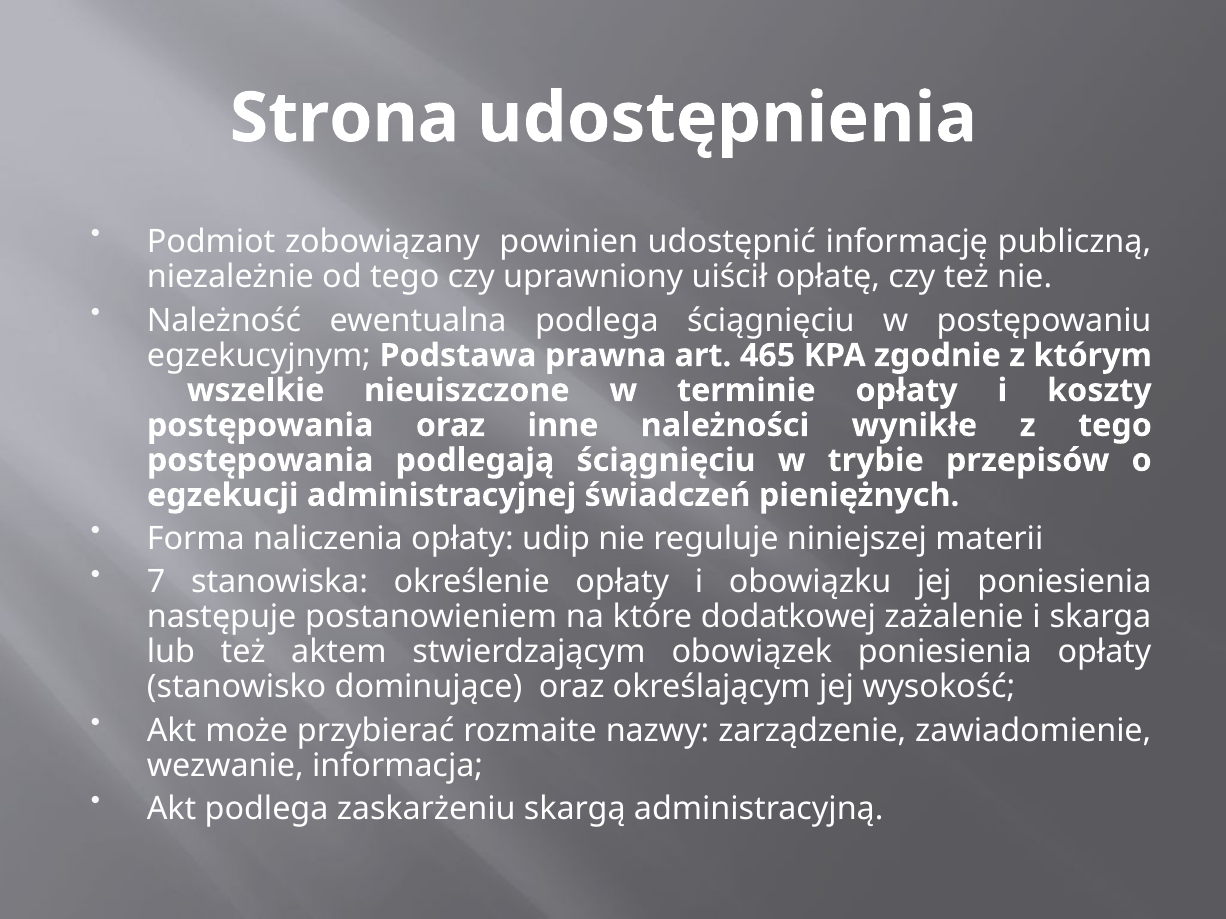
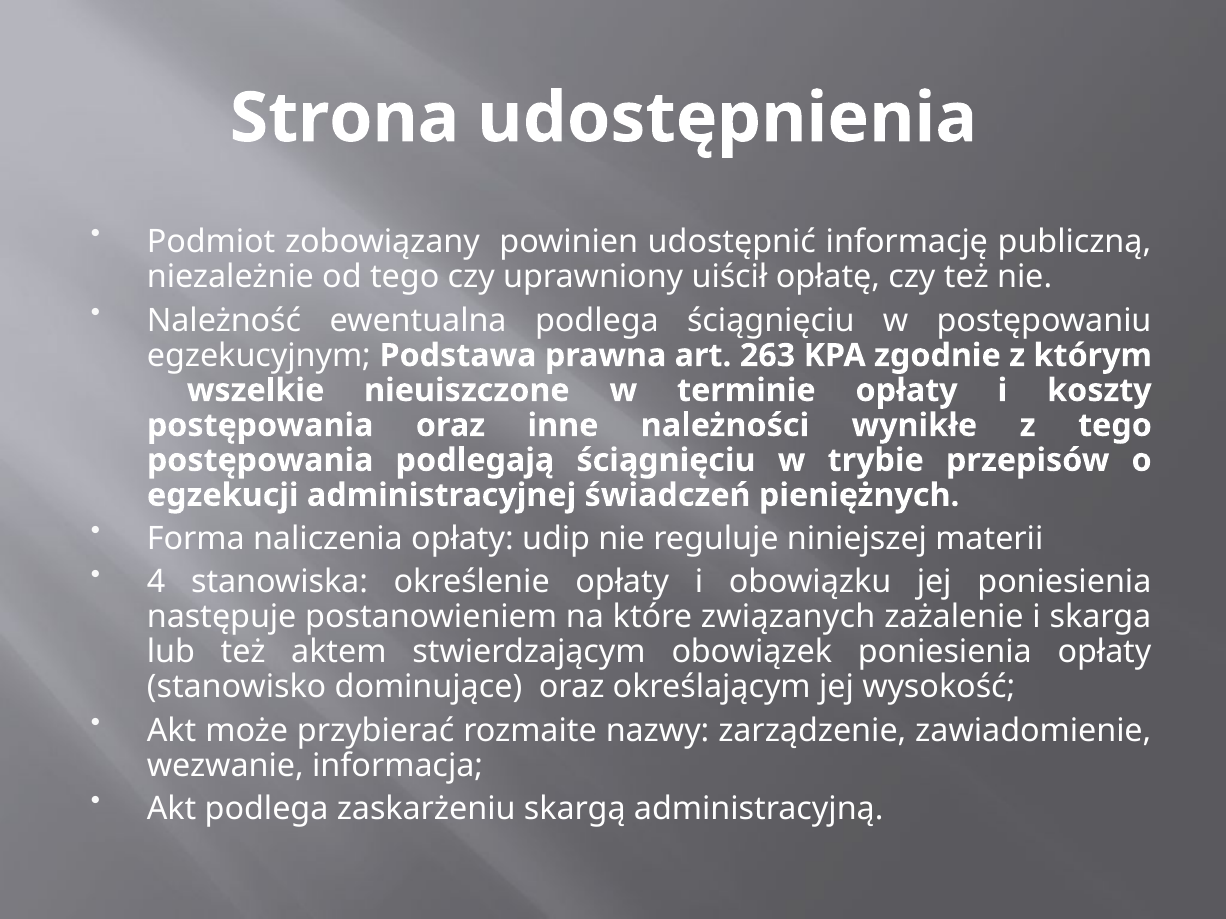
465: 465 -> 263 (768, 356)
7: 7 -> 4 (156, 583)
dodatkowej: dodatkowej -> związanych (788, 617)
